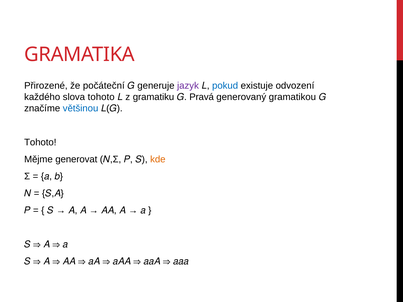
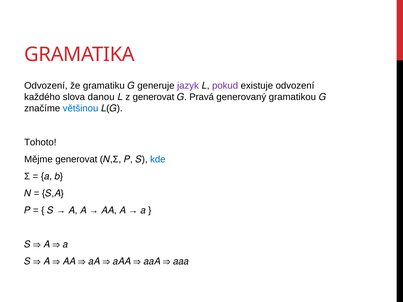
Přirozené: Přirozené -> Odvození (46, 86)
počáteční: počáteční -> gramatiku (104, 86)
pokud colour: blue -> purple (225, 86)
slova tohoto: tohoto -> danou (101, 97)
z gramatiku: gramatiku -> generovat (154, 97)
kde colour: orange -> blue (158, 160)
